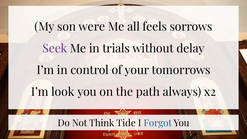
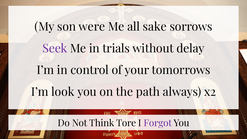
feels: feels -> sake (155, 27)
Tide: Tide -> Tore (126, 123)
Forgot colour: blue -> purple (158, 123)
